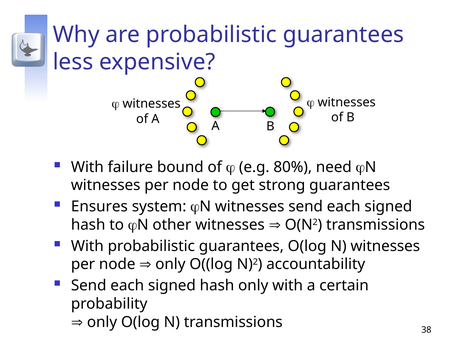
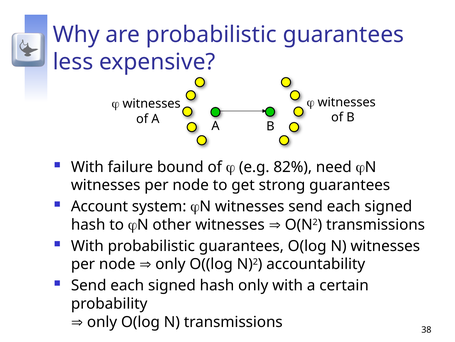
80%: 80% -> 82% (293, 167)
Ensures: Ensures -> Account (99, 206)
